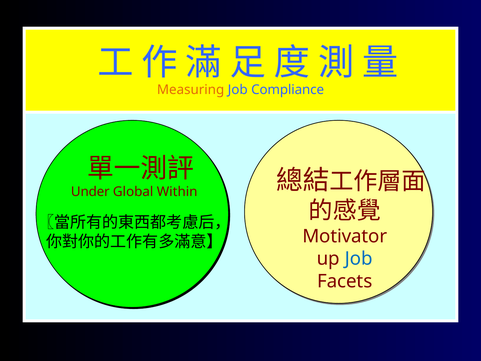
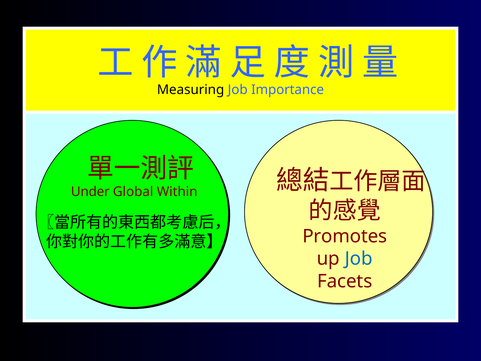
Measuring colour: orange -> black (191, 90)
Compliance: Compliance -> Importance (288, 90)
Motivator: Motivator -> Promotes (345, 236)
